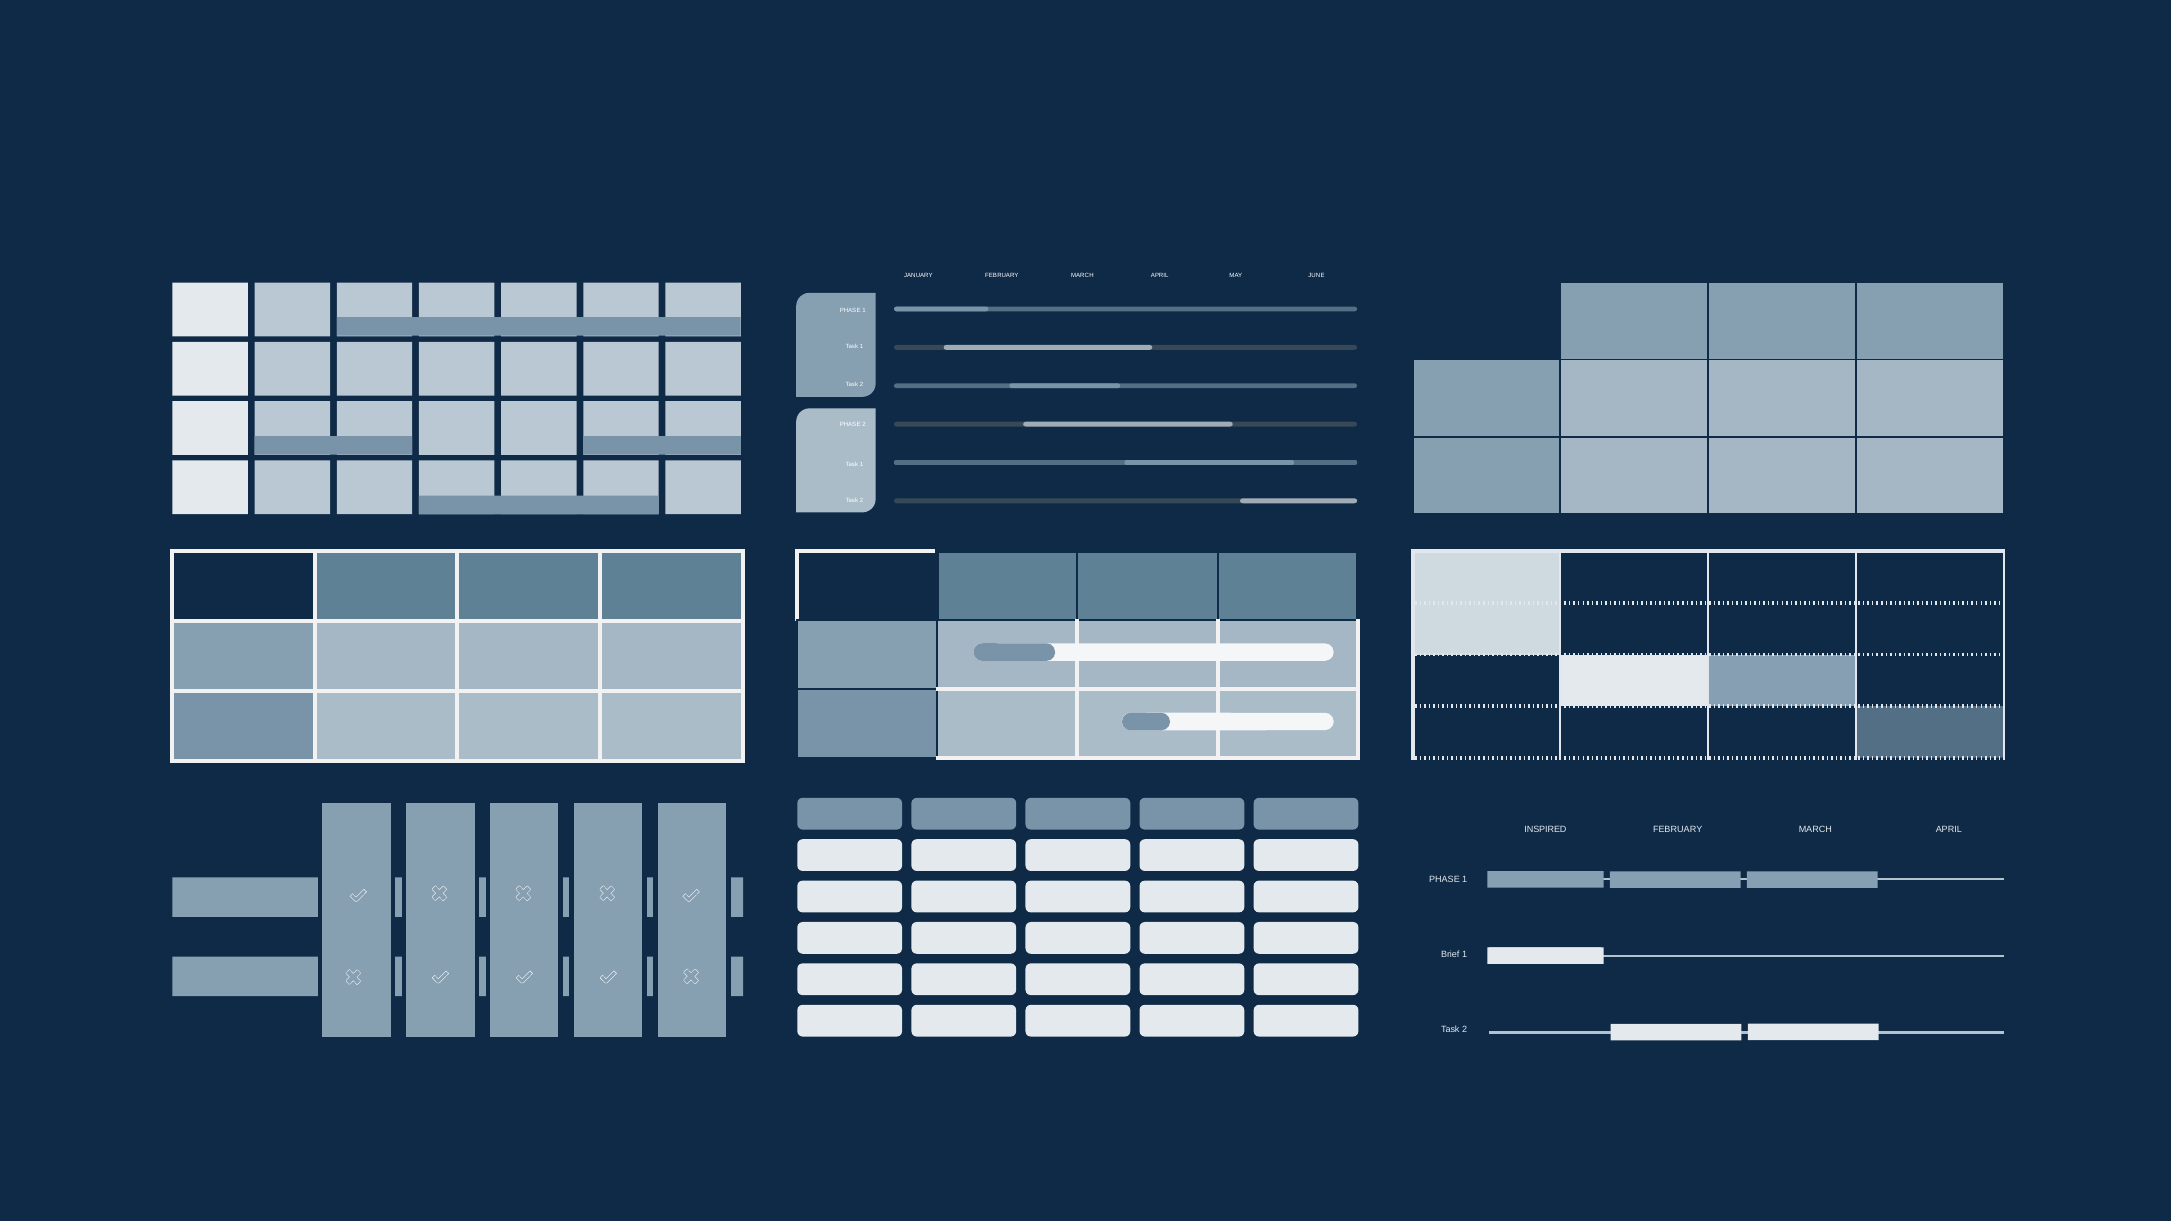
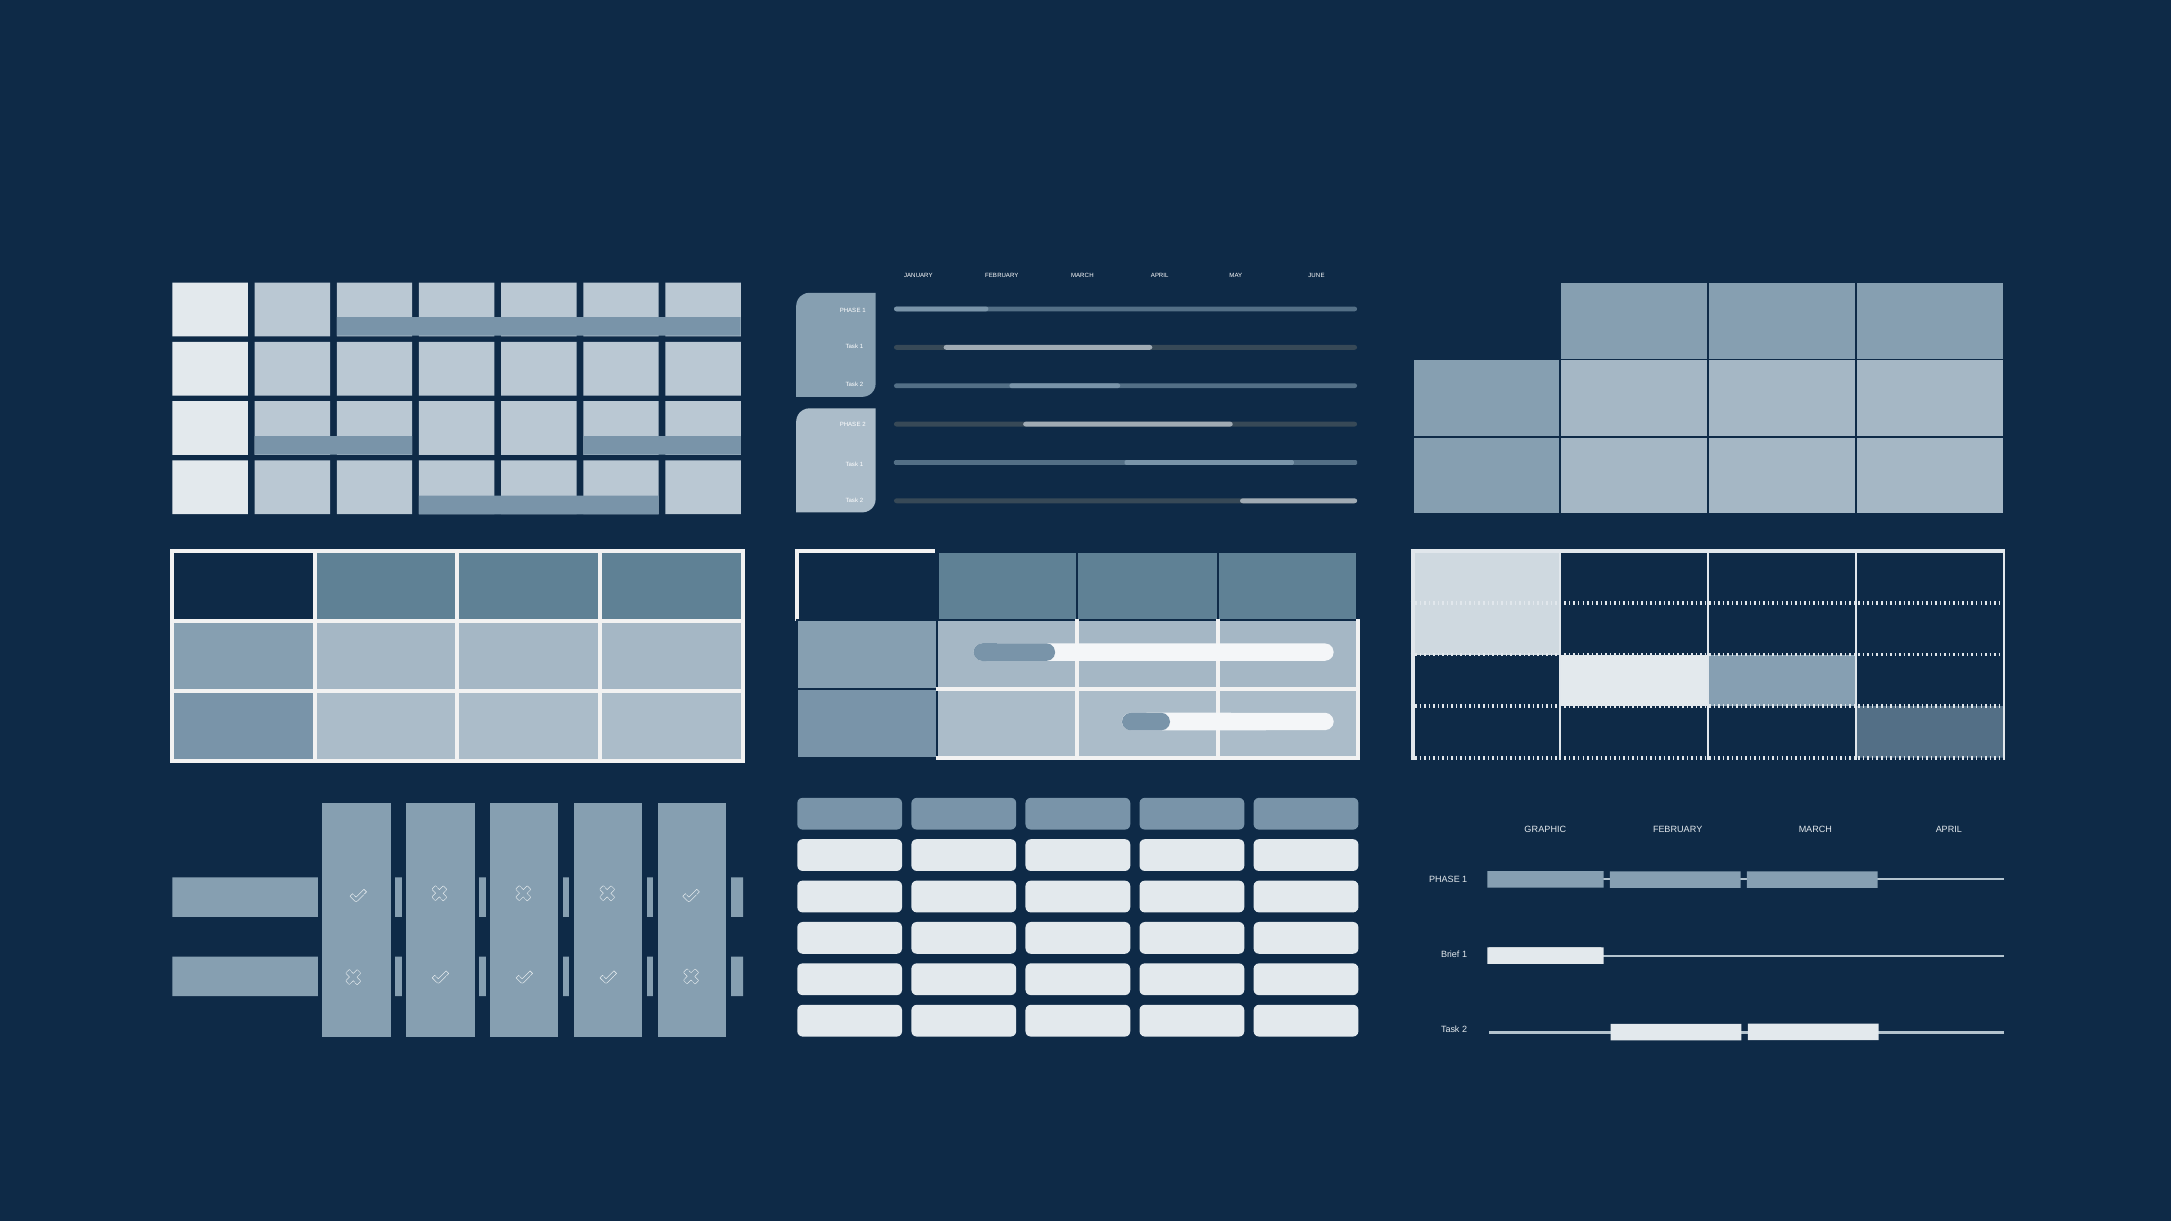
INSPIRED: INSPIRED -> GRAPHIC (1545, 830)
